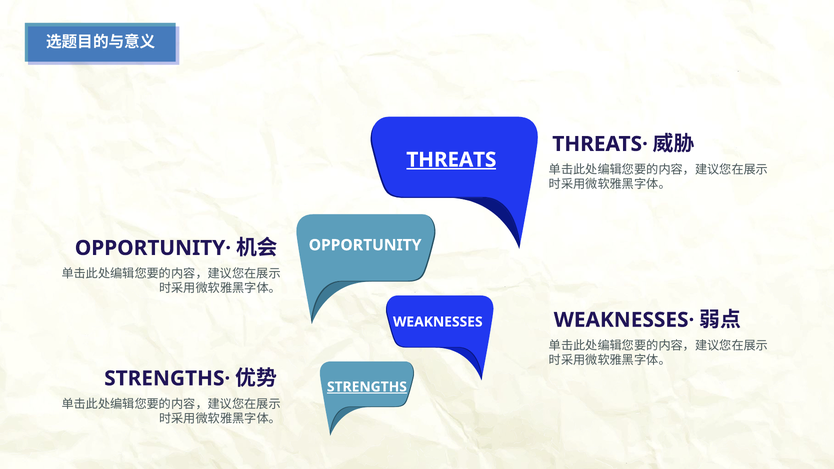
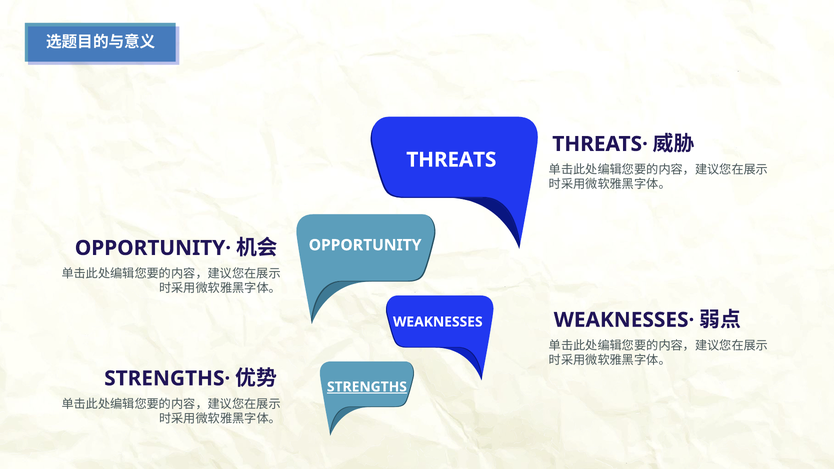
THREATS underline: present -> none (451, 160)
